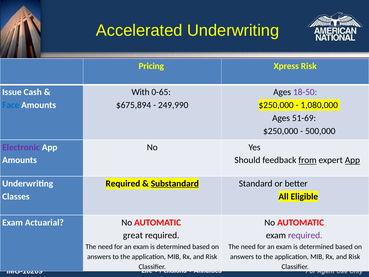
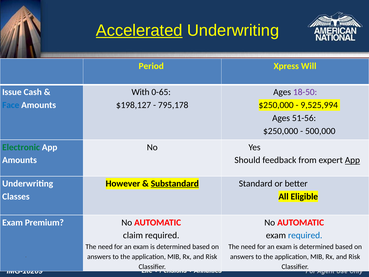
Accelerated underline: none -> present (139, 30)
Pricing: Pricing -> Period (151, 66)
Xpress Risk: Risk -> Will (309, 66)
$675,894: $675,894 -> $198,127 (134, 105)
249,990: 249,990 -> 795,178 (173, 105)
1,080,000: 1,080,000 -> 9,525,994 (319, 105)
51-69: 51-69 -> 51-56 (304, 118)
Electronic colour: purple -> green (21, 147)
from underline: present -> none (308, 160)
Required: Required -> However (123, 183)
Actuarial: Actuarial -> Premium (44, 222)
great: great -> claim (133, 235)
required colour: purple -> blue (305, 235)
